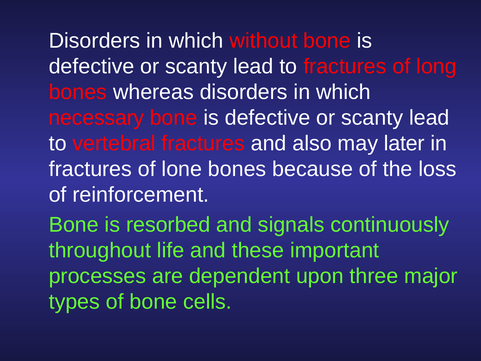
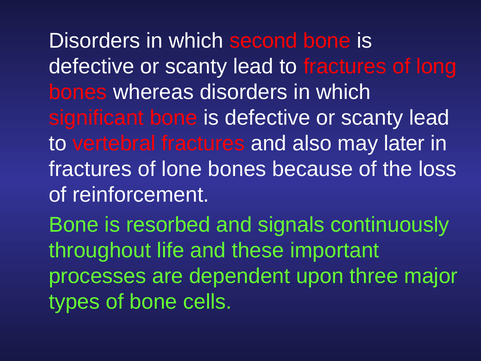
without: without -> second (264, 41)
necessary: necessary -> significant (96, 118)
